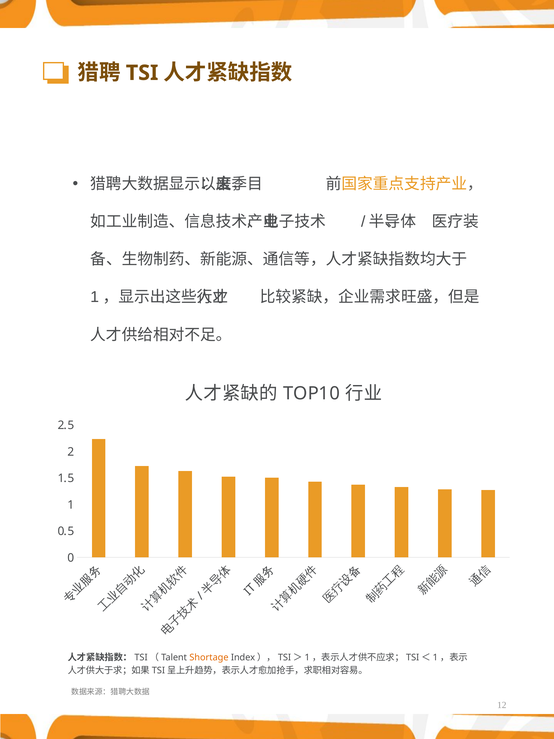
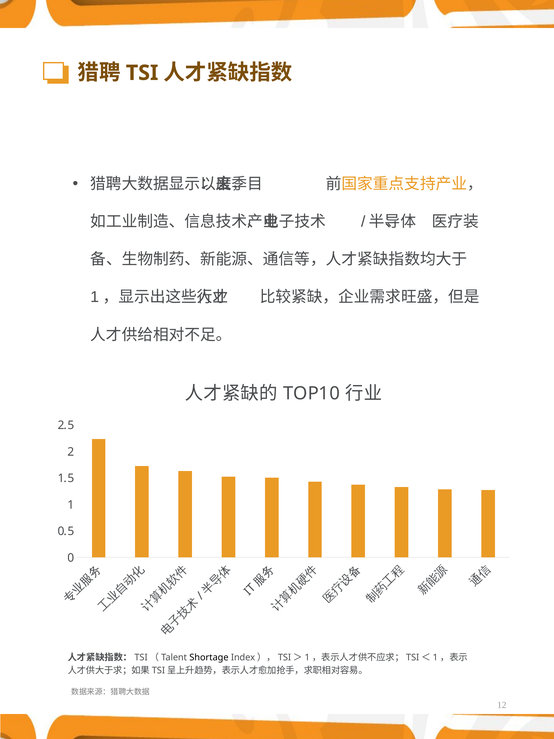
Shortage colour: orange -> black (209, 657)
